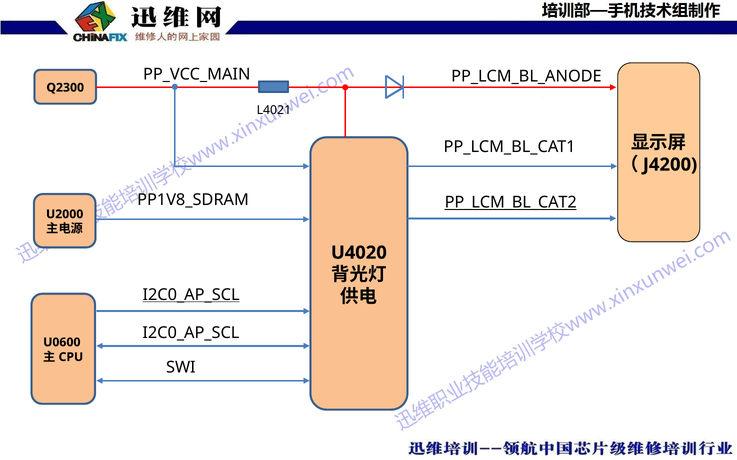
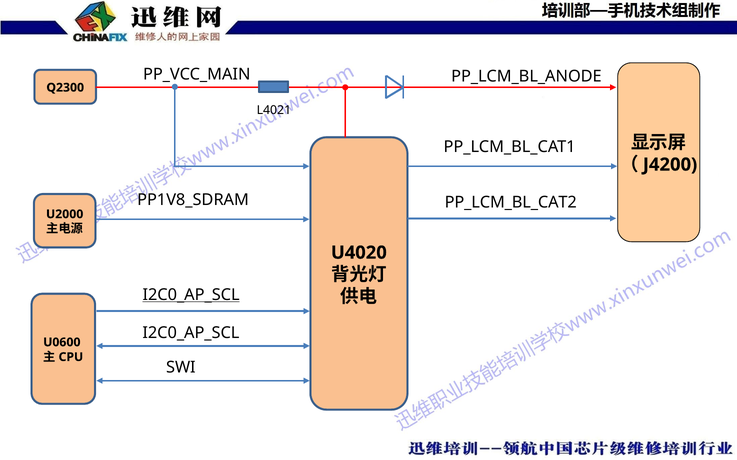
PP_LCM_BL_CAT2 underline: present -> none (511, 203)
